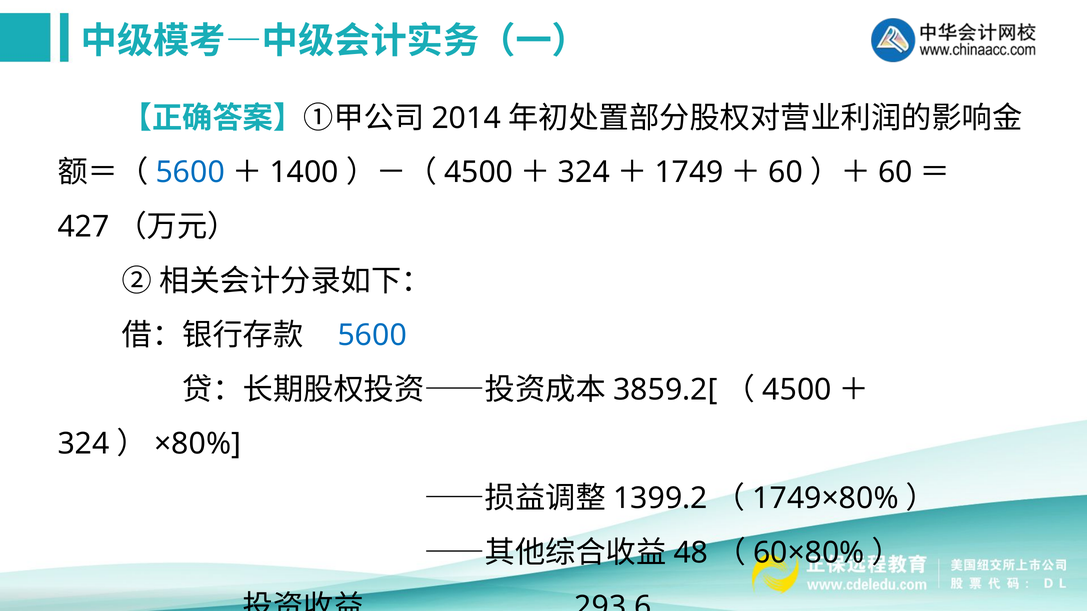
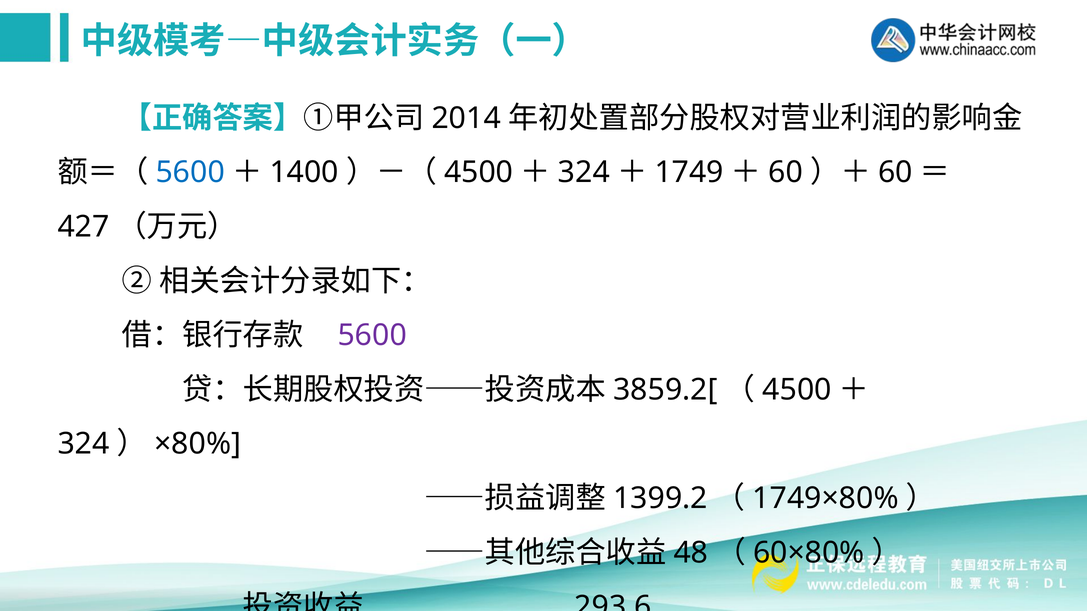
5600 colour: blue -> purple (372, 336)
